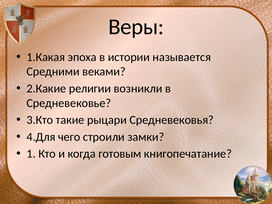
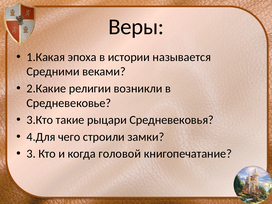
1: 1 -> 3 (31, 154)
готовым: готовым -> головой (120, 154)
